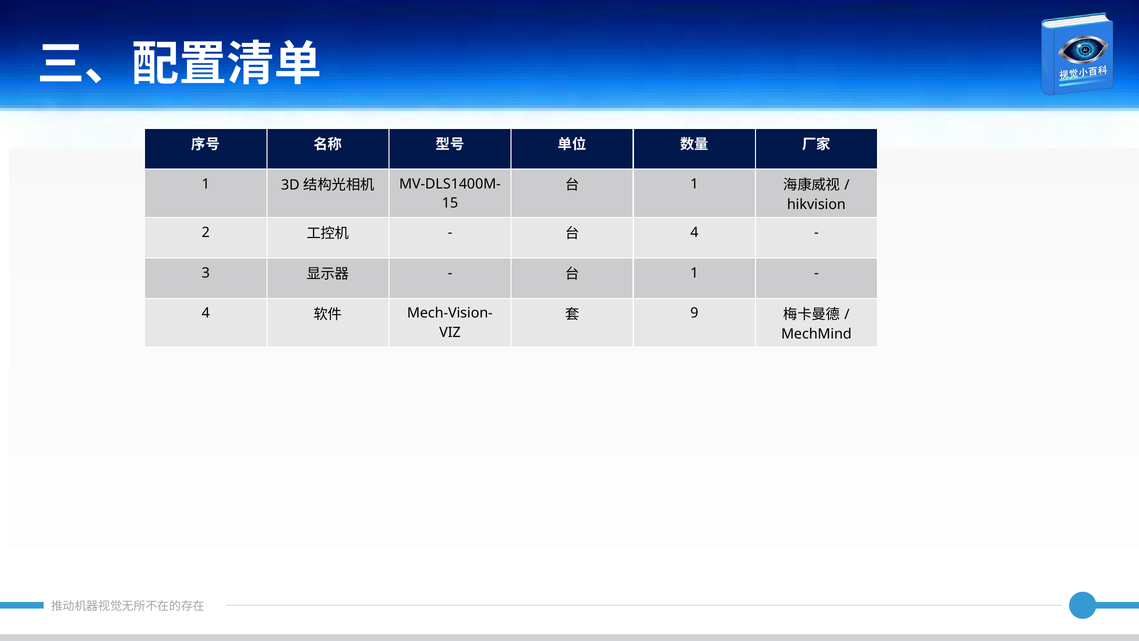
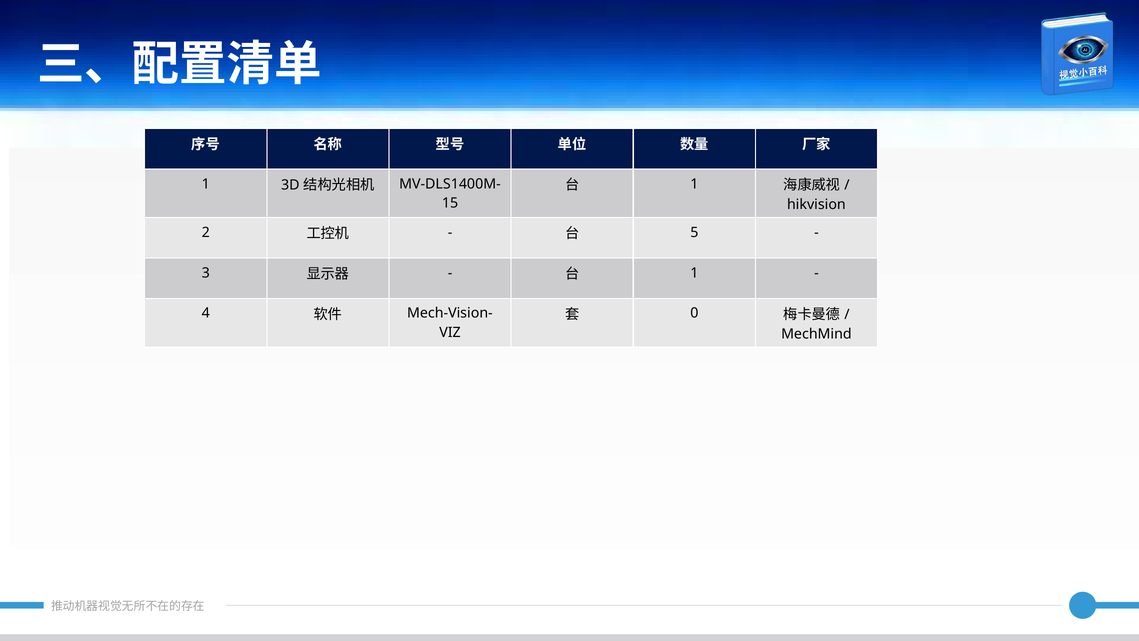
4: 4 -> 5 (694, 232)
9: 9 -> 0 (694, 313)
